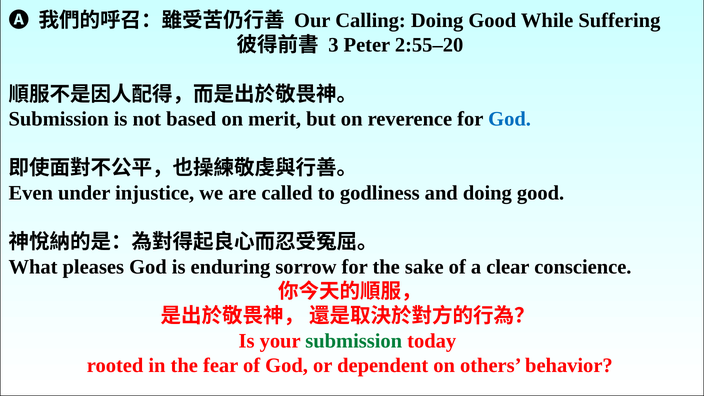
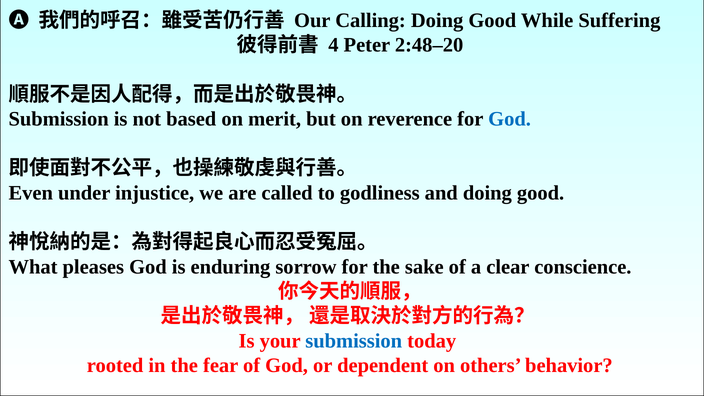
3: 3 -> 4 (333, 45)
2:55–20: 2:55–20 -> 2:48–20 (429, 45)
submission colour: green -> blue (354, 341)
